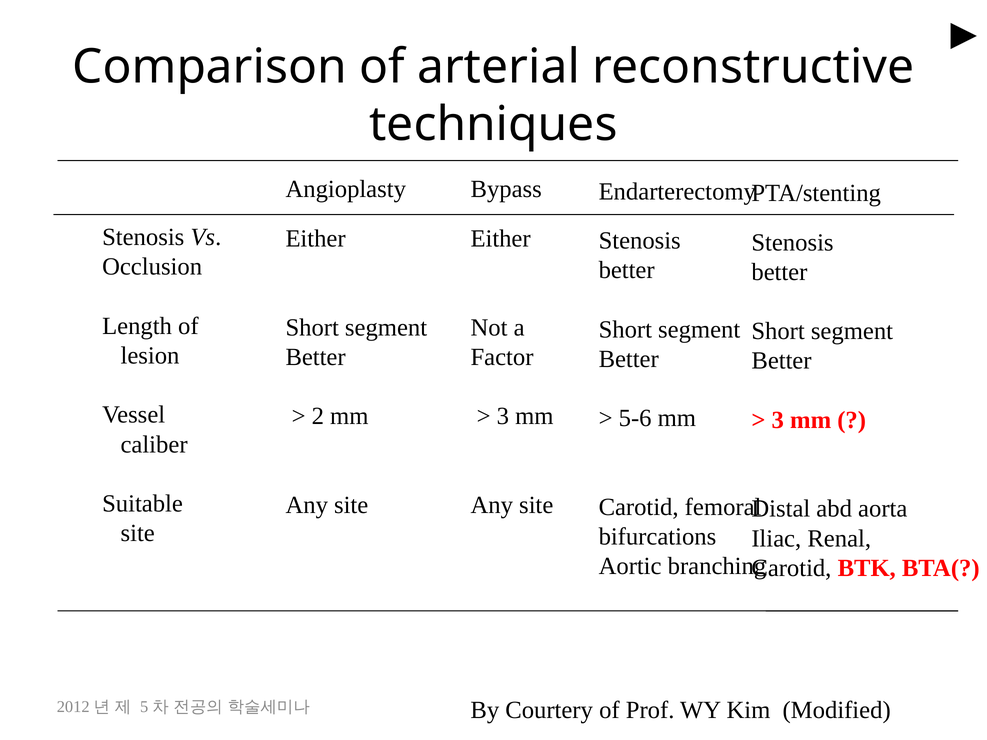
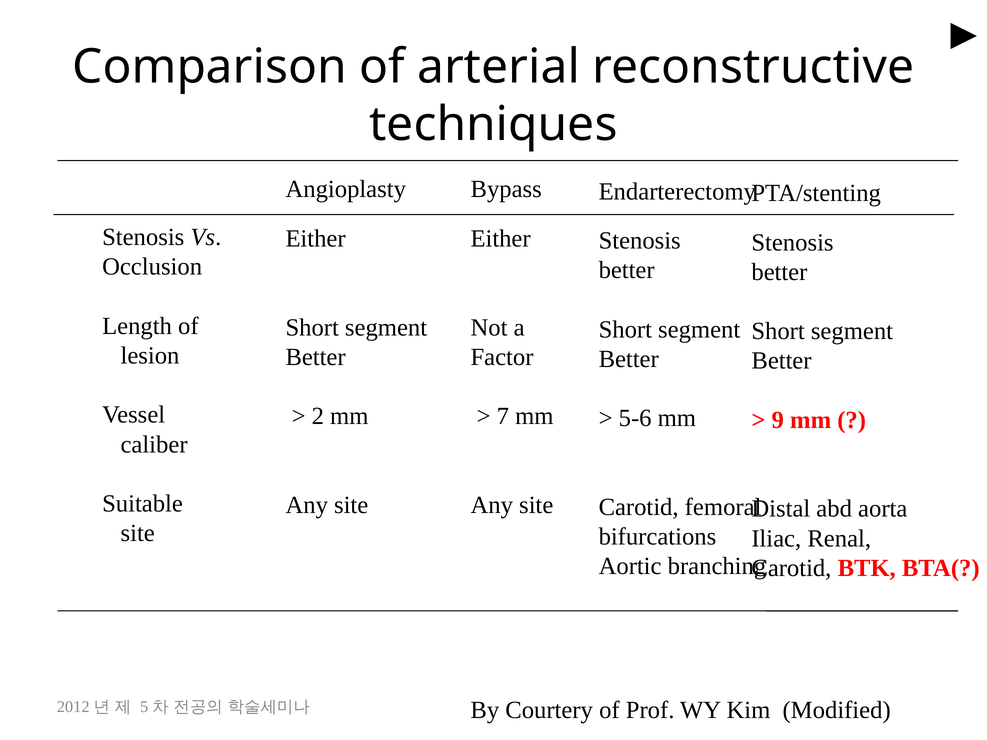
3: 3 -> 7 (503, 416)
3: 3 -> 9 (778, 420)
